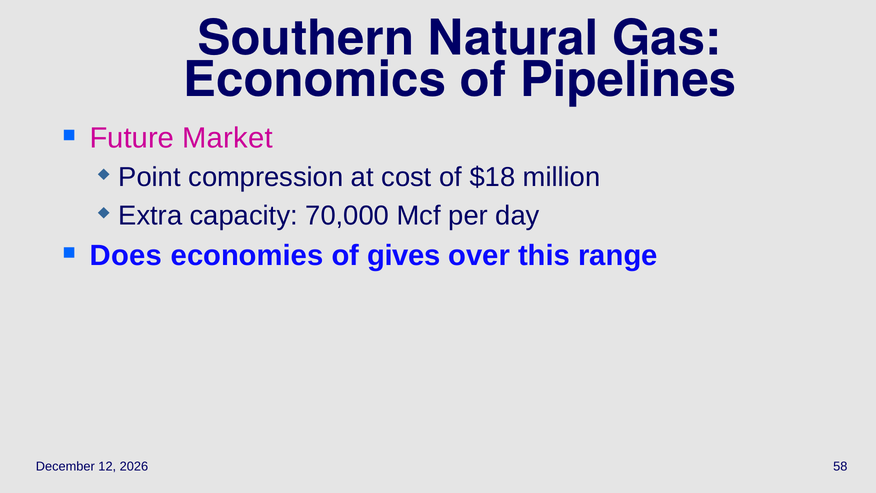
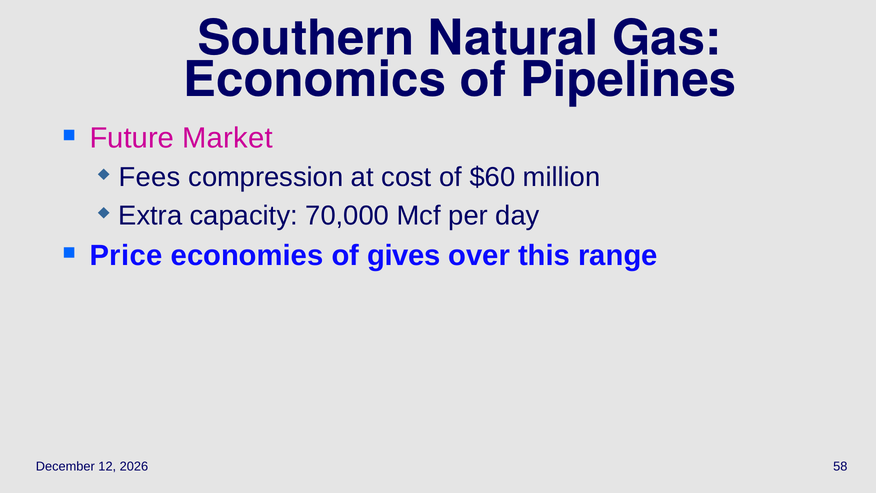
Point: Point -> Fees (149, 177)
$18: $18 -> $60 (492, 177)
Does: Does -> Price (126, 255)
